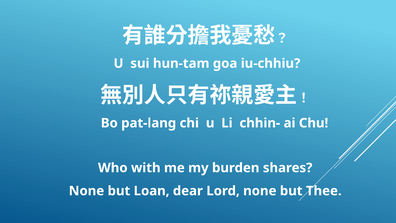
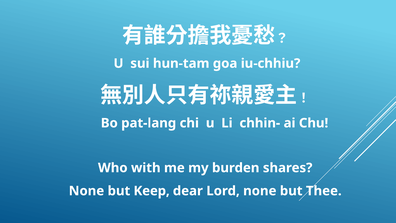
Loan: Loan -> Keep (152, 191)
